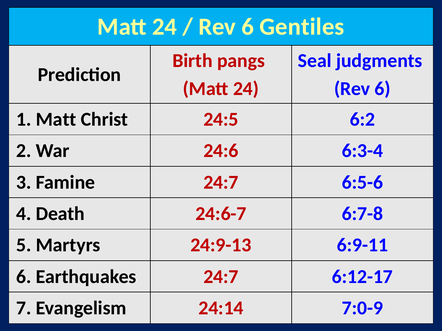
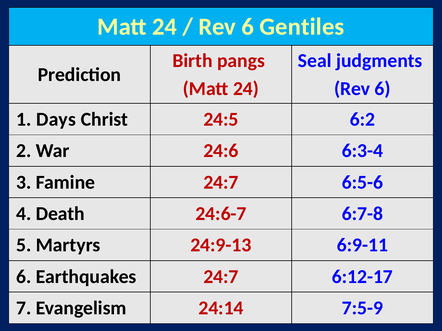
1 Matt: Matt -> Days (56, 119)
7:0-9: 7:0-9 -> 7:5-9 (362, 308)
